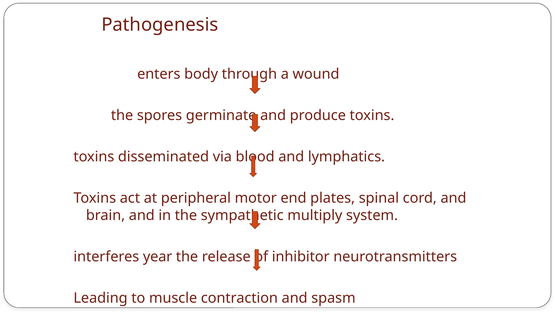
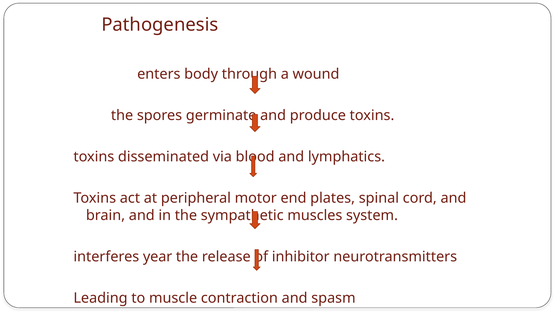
multiply: multiply -> muscles (315, 216)
